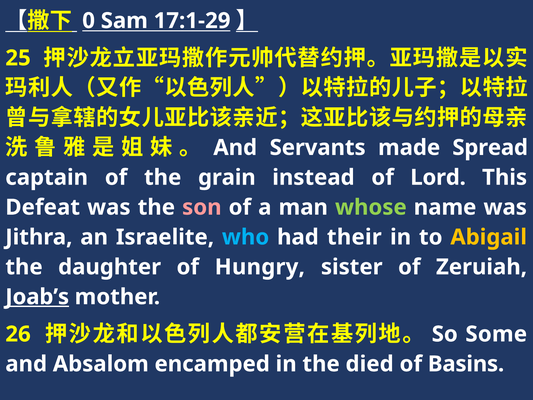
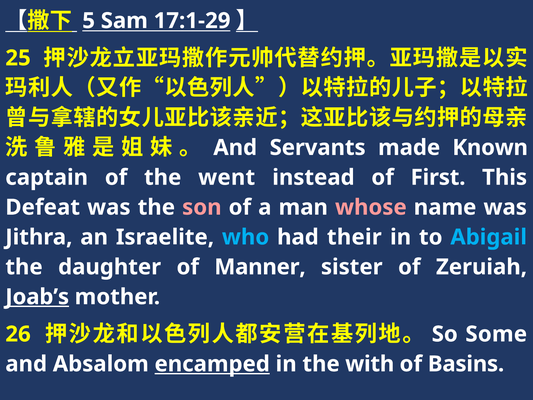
0: 0 -> 5 (89, 21)
Spread: Spread -> Known (490, 147)
grain: grain -> went (227, 177)
Lord: Lord -> First (438, 177)
whose colour: light green -> pink (371, 207)
Abigail colour: yellow -> light blue (489, 237)
Hungry: Hungry -> Manner (260, 267)
encamped underline: none -> present (212, 364)
died: died -> with (370, 364)
